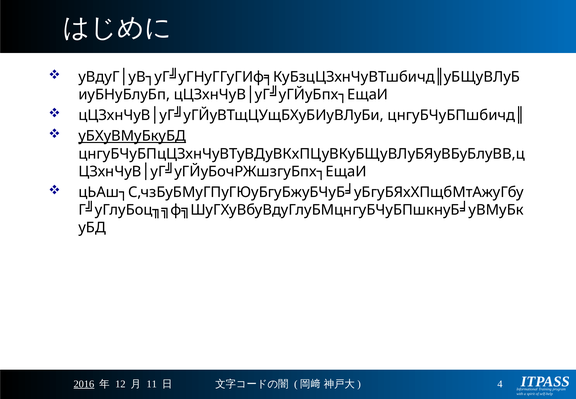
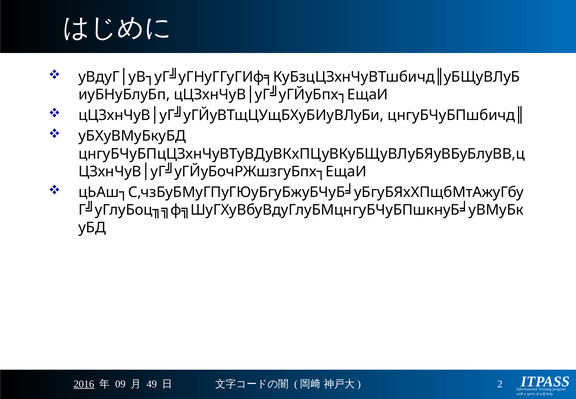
уБХуВМуБкуБД underline: present -> none (132, 136)
4: 4 -> 2 (500, 384)
12: 12 -> 09 (120, 384)
11: 11 -> 49 (152, 384)
